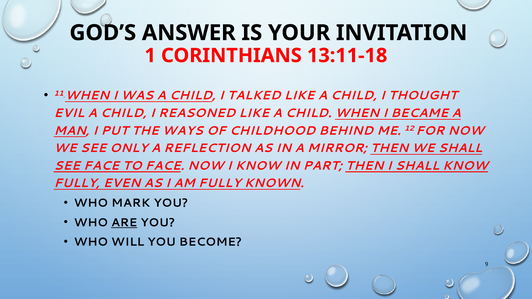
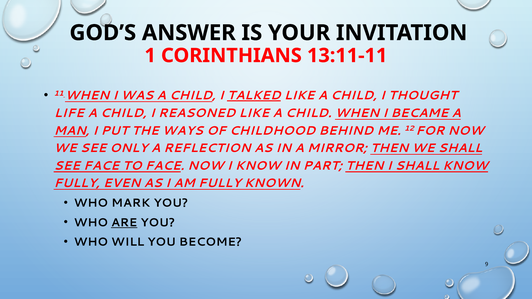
13:11-18: 13:11-18 -> 13:11-11 (347, 56)
TALKED underline: none -> present (254, 96)
EVIL: EVIL -> LIFE (69, 113)
